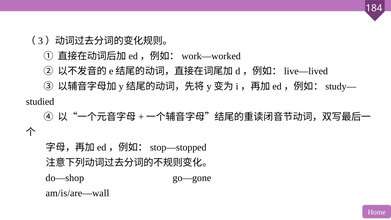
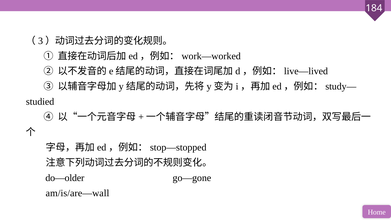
do—shop: do—shop -> do—older (65, 178)
